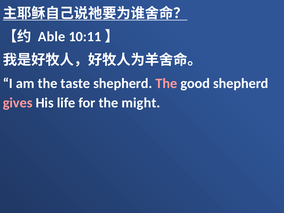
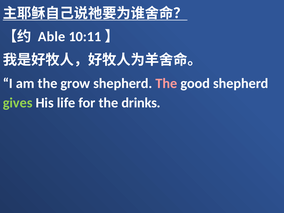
taste: taste -> grow (75, 83)
gives colour: pink -> light green (18, 103)
might: might -> drinks (141, 103)
